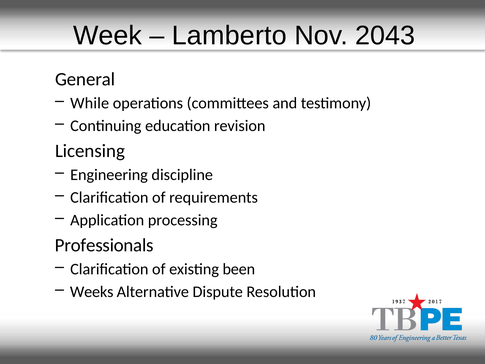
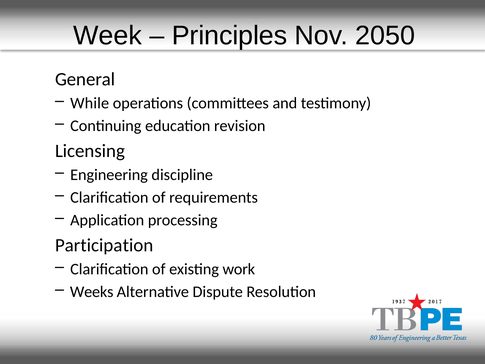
Lamberto: Lamberto -> Principles (230, 36)
2043: 2043 -> 2050 (385, 36)
Professionals: Professionals -> Participation (104, 245)
been: been -> work (239, 269)
